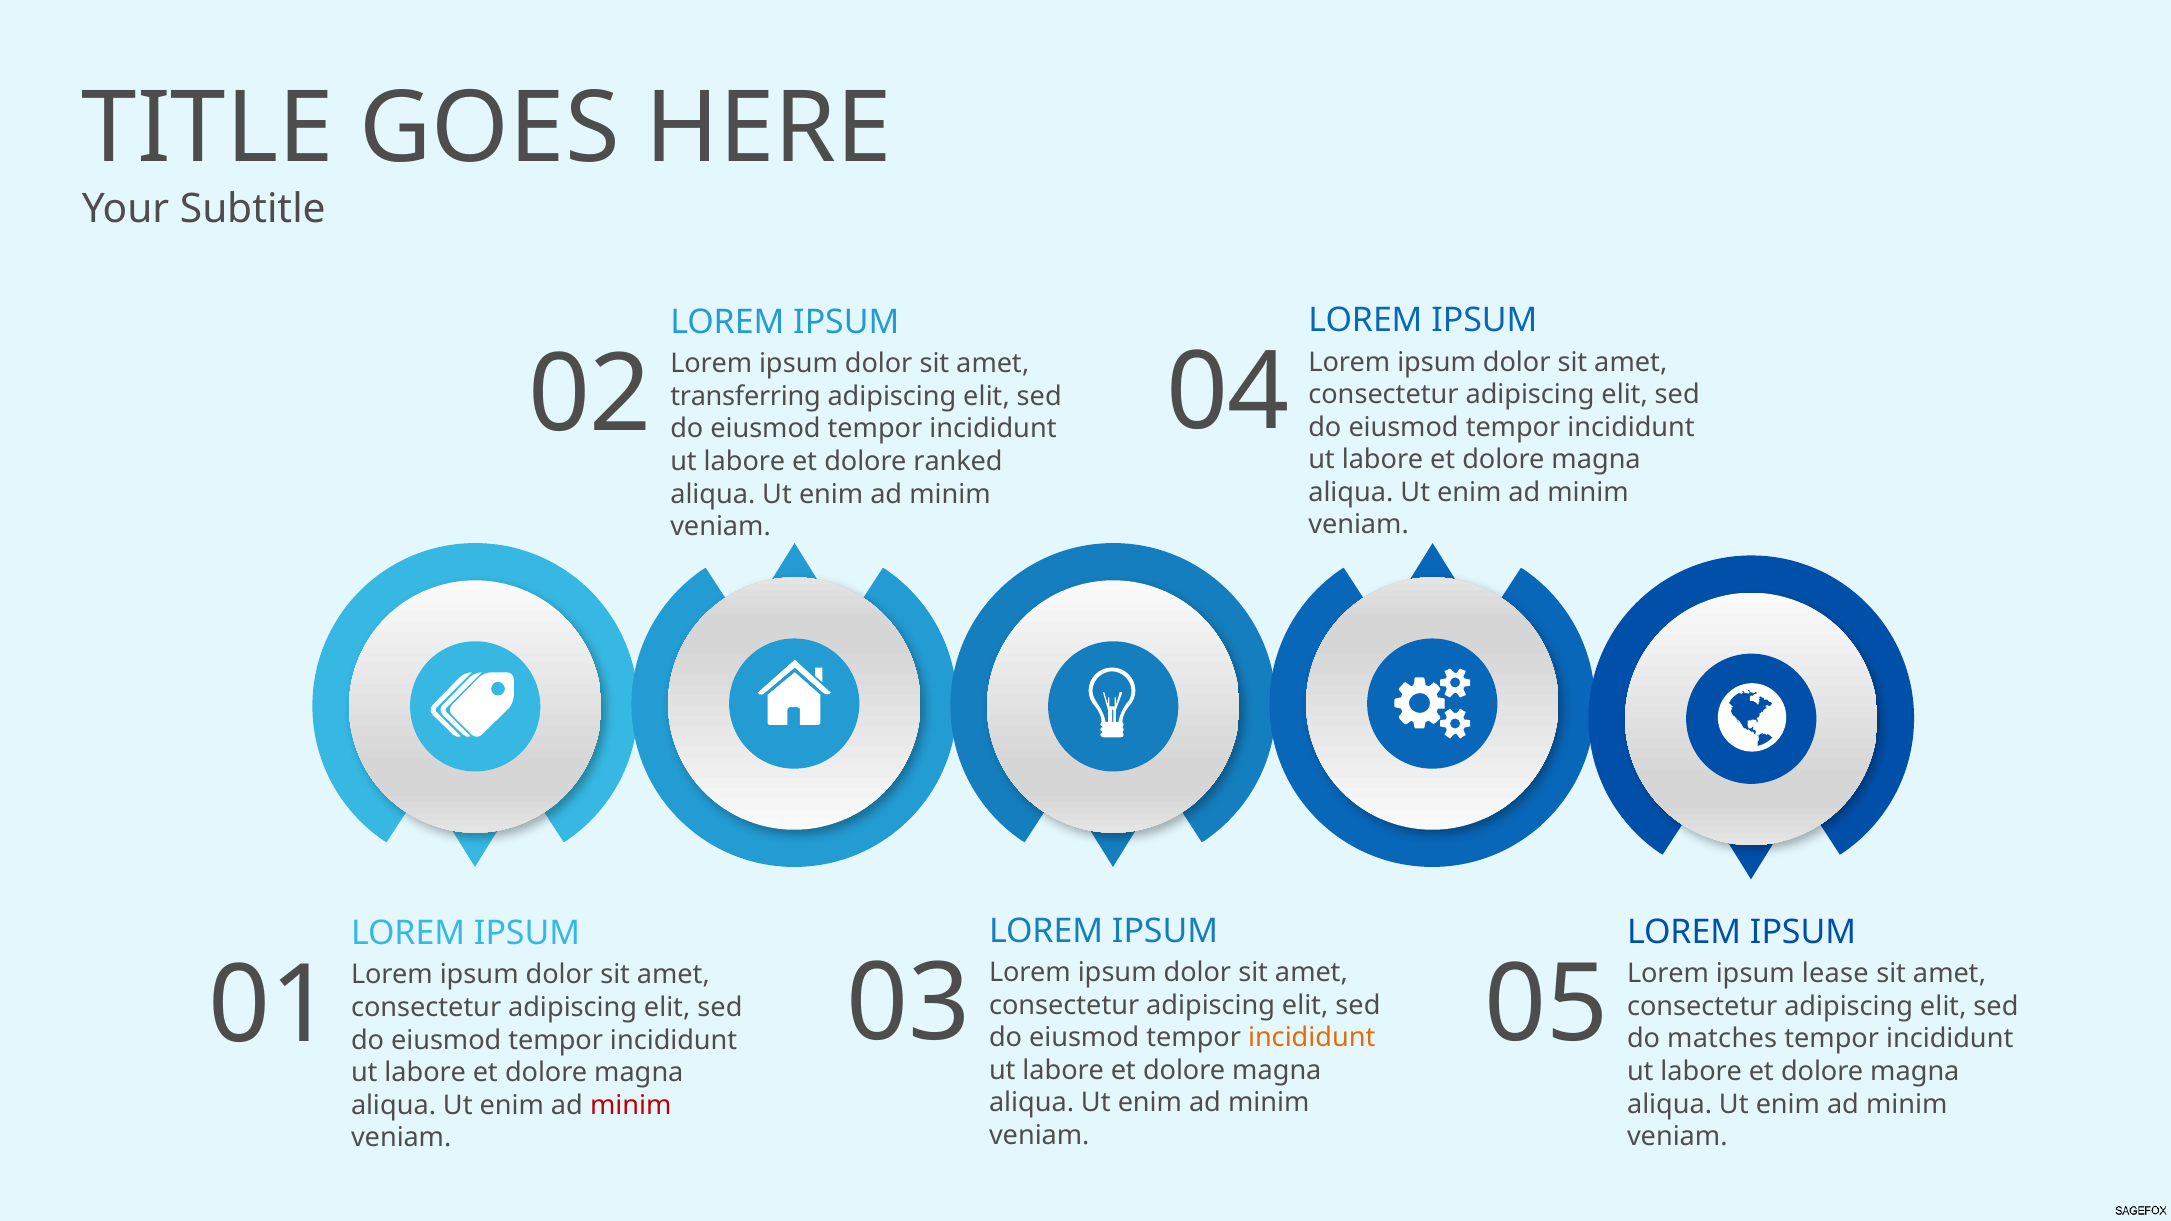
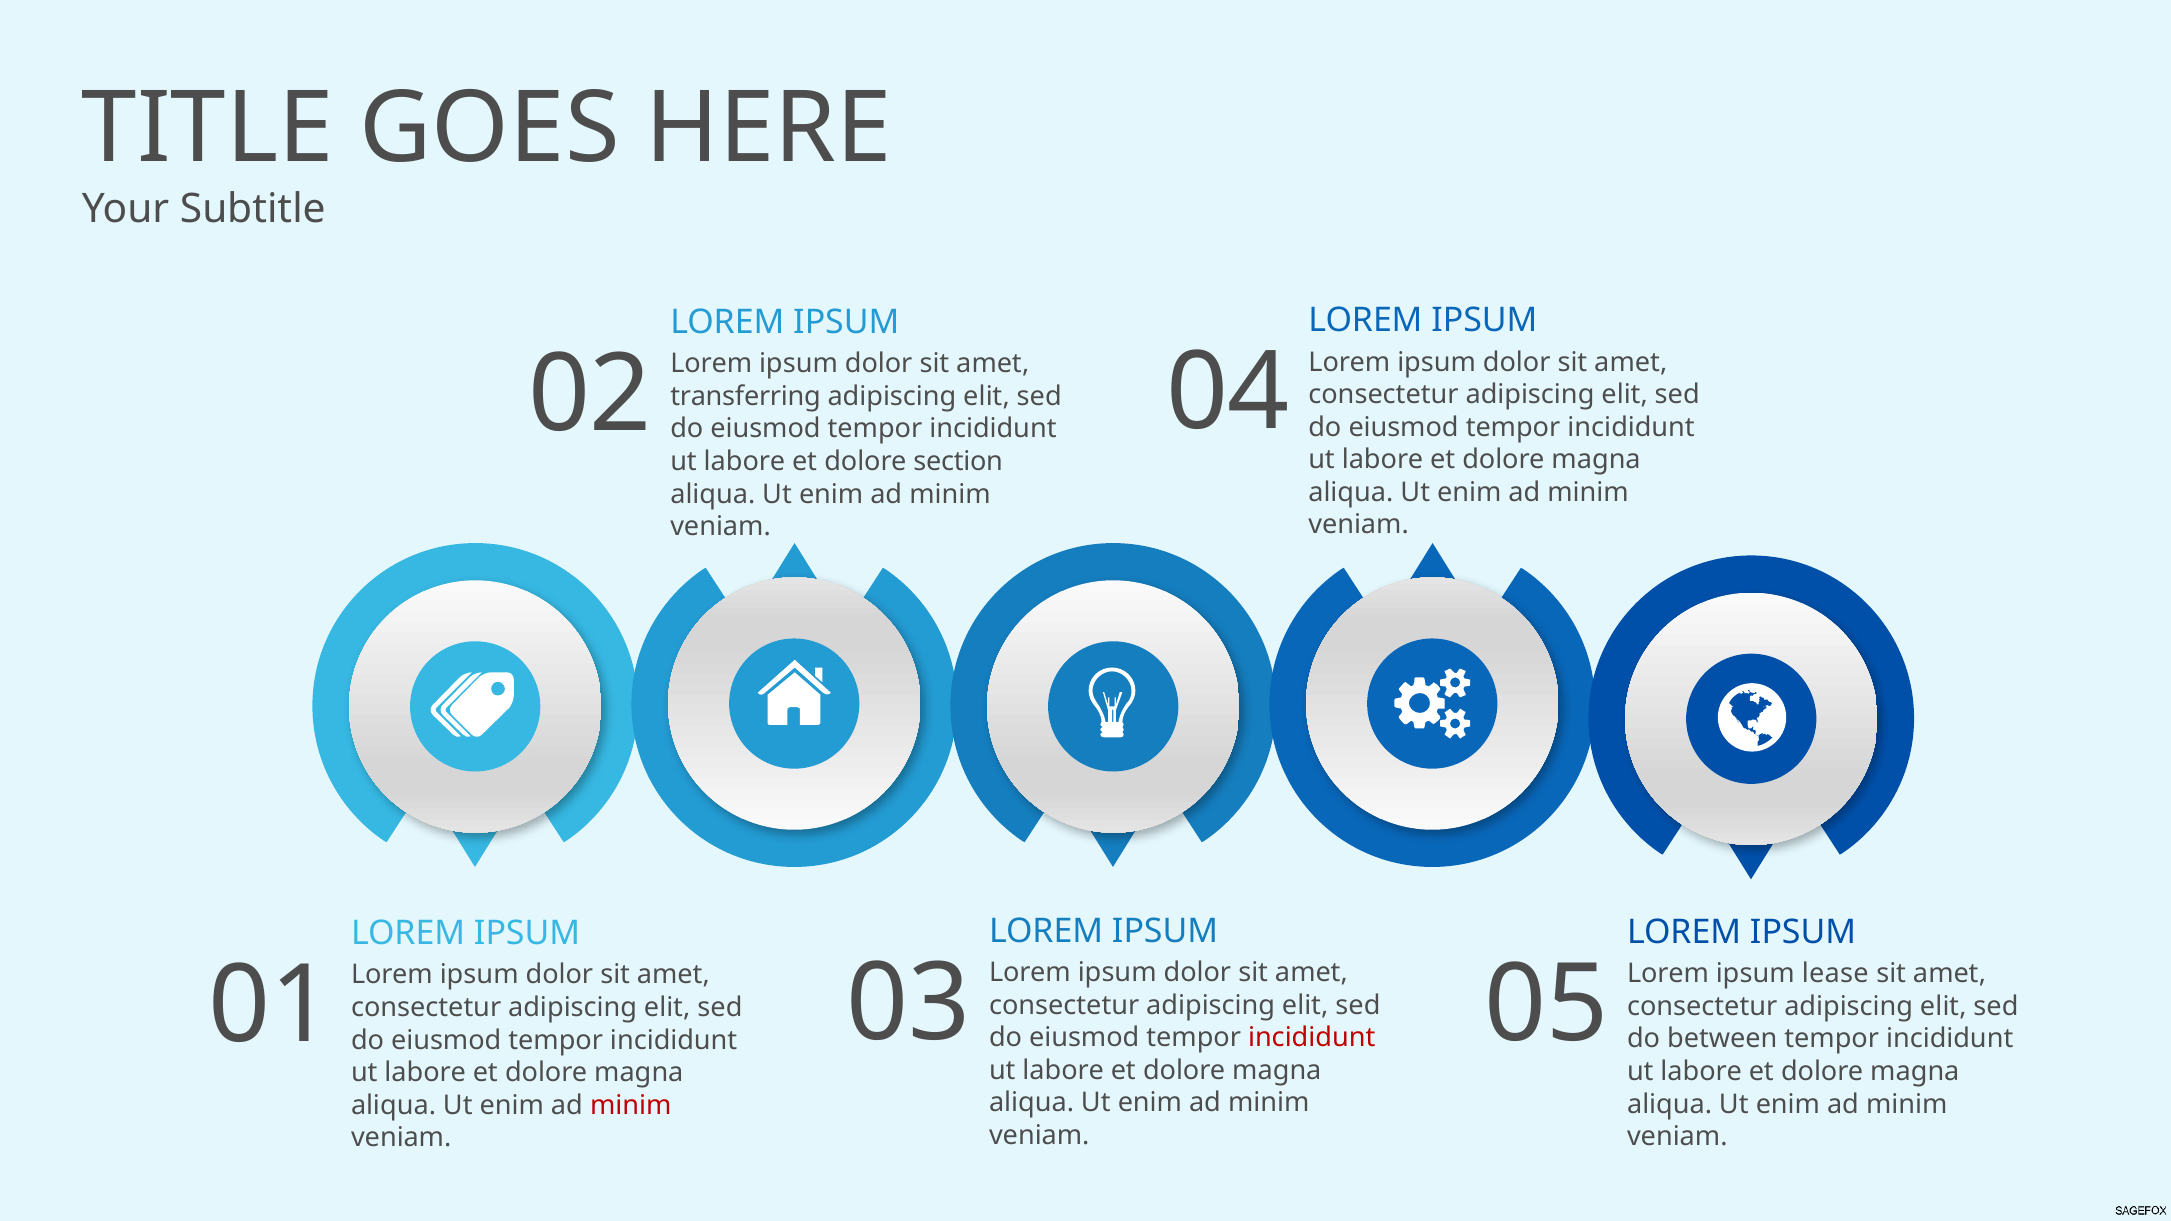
ranked: ranked -> section (958, 462)
incididunt colour: orange -> red (1312, 1038)
matches: matches -> between (1722, 1039)
